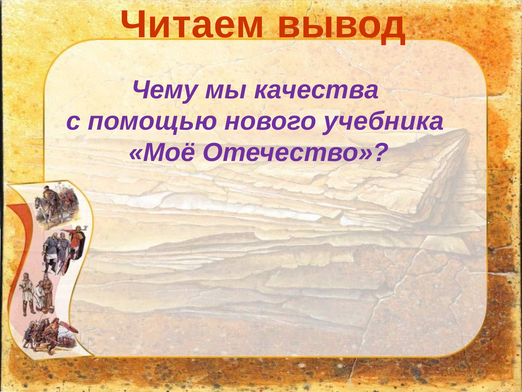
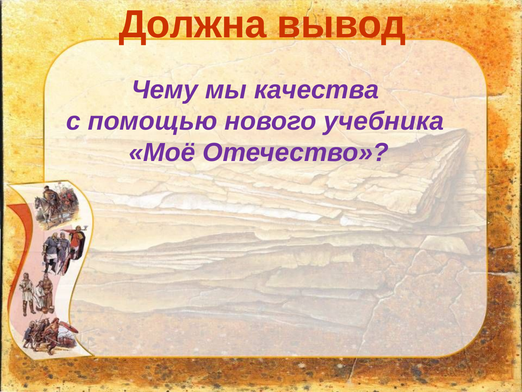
Читаем: Читаем -> Должна (193, 24)
